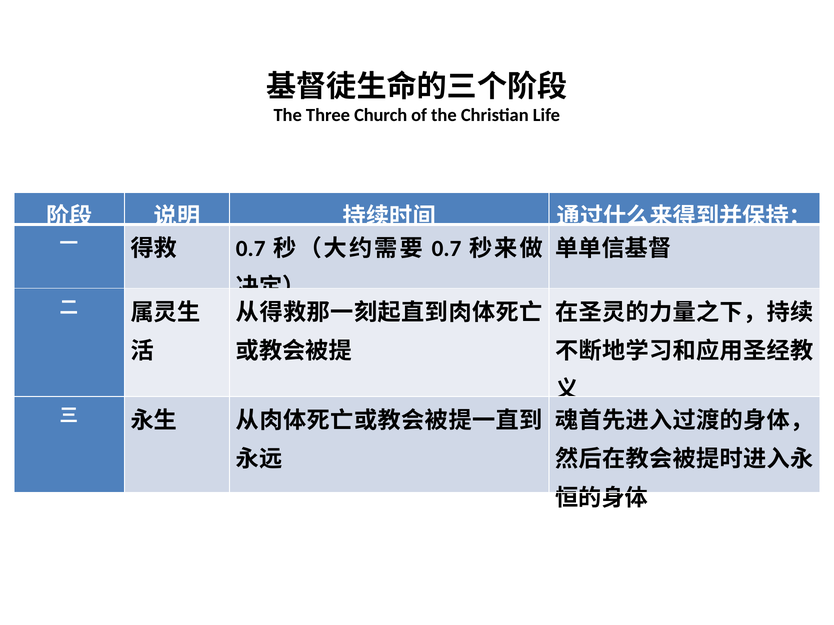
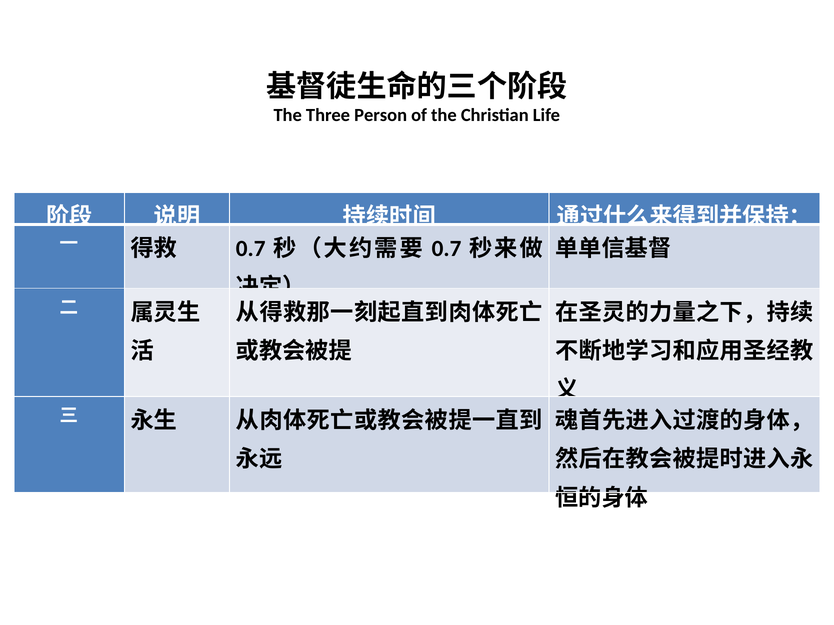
Church: Church -> Person (381, 115)
